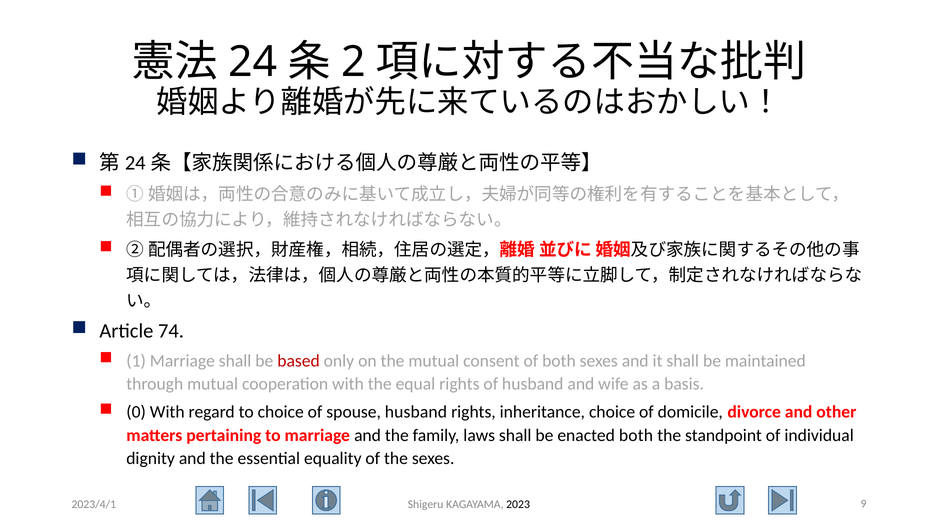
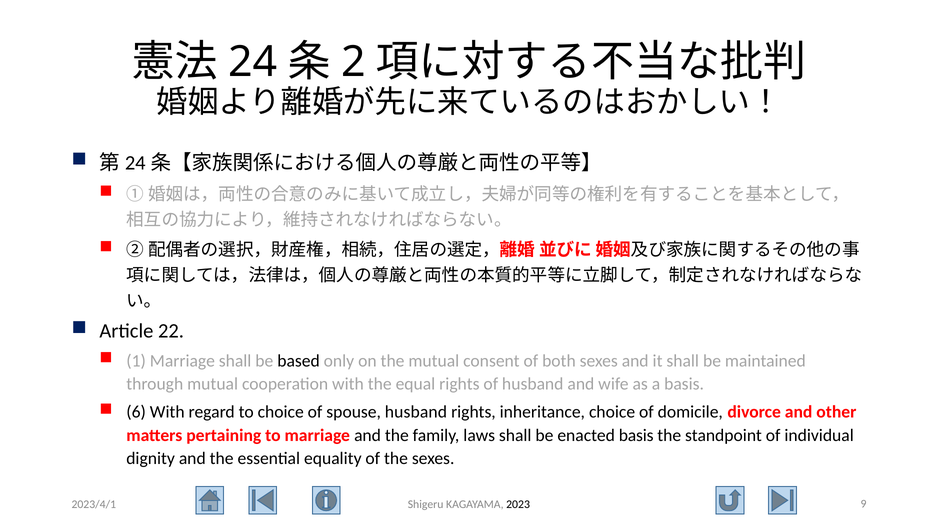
74: 74 -> 22 (171, 331)
based colour: red -> black (299, 361)
0: 0 -> 6 (136, 412)
enacted both: both -> basis (636, 435)
